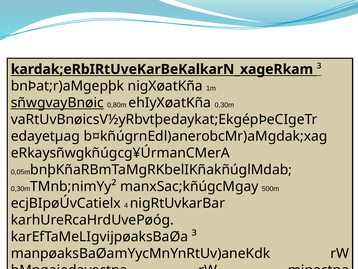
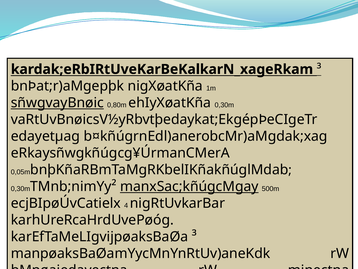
manxSac;kñúgcMgay underline: none -> present (189, 186)
